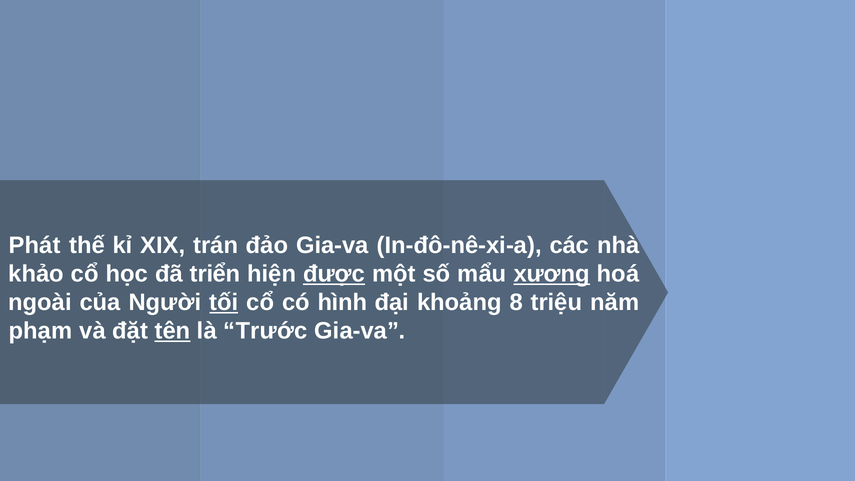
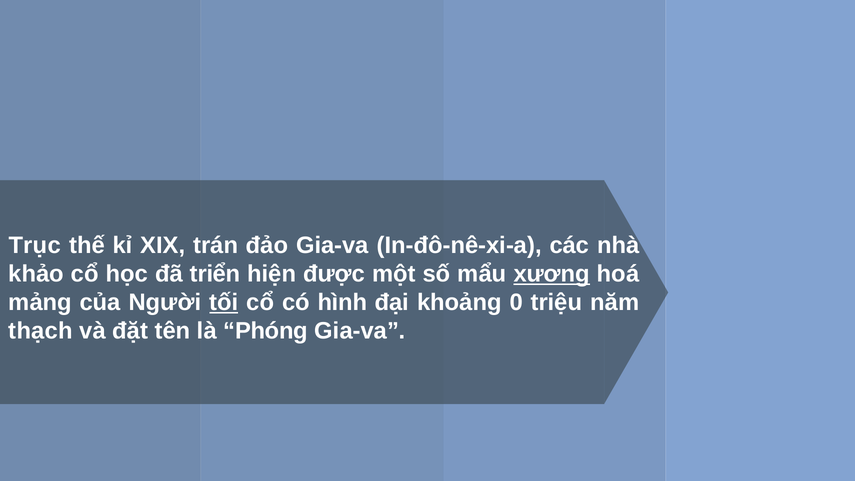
Phát: Phát -> Trục (35, 245)
được underline: present -> none (334, 274)
ngoài: ngoài -> mảng (40, 302)
8: 8 -> 0 (516, 302)
phạm: phạm -> thạch (41, 331)
tên underline: present -> none (173, 331)
Trước: Trước -> Phóng (266, 331)
